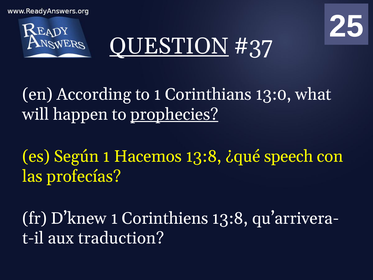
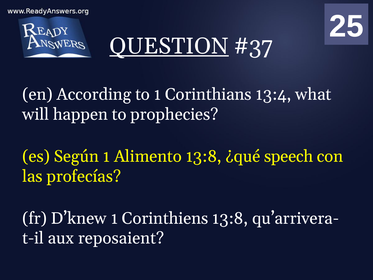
13:0: 13:0 -> 13:4 (273, 94)
prophecies underline: present -> none (174, 114)
Hacemos: Hacemos -> Alimento (148, 156)
traduction: traduction -> reposaient (121, 238)
